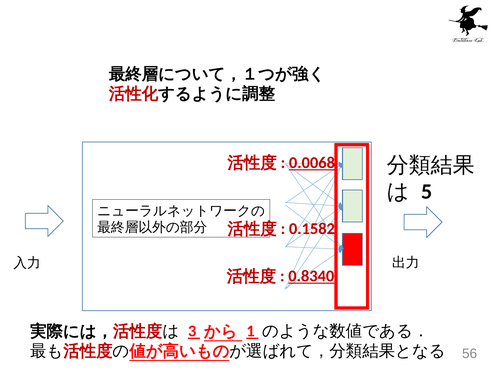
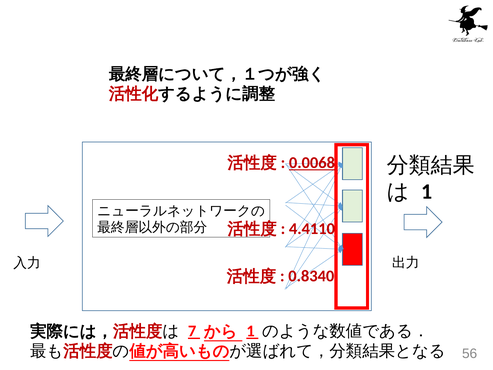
5: 5 -> 1 (427, 192)
0.1582: 0.1582 -> 4.4110 (312, 229)
0.8340 underline: present -> none (311, 276)
3: 3 -> 7 (192, 331)
